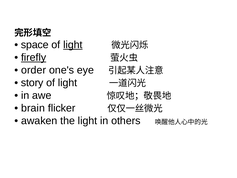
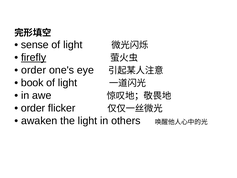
space: space -> sense (35, 45)
light underline: present -> none (73, 45)
story: story -> book (32, 83)
brain: brain -> order (33, 108)
